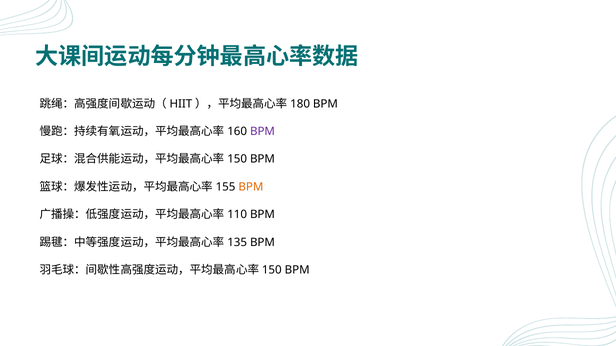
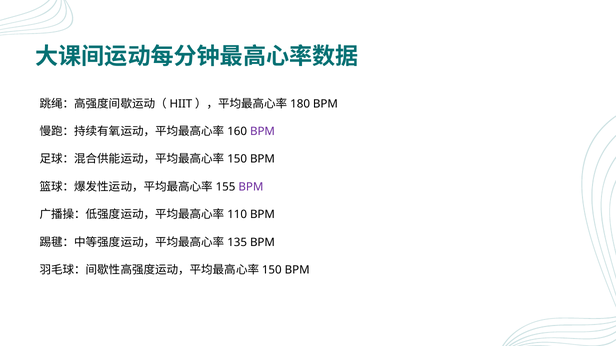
BPM colour: orange -> purple (251, 187)
